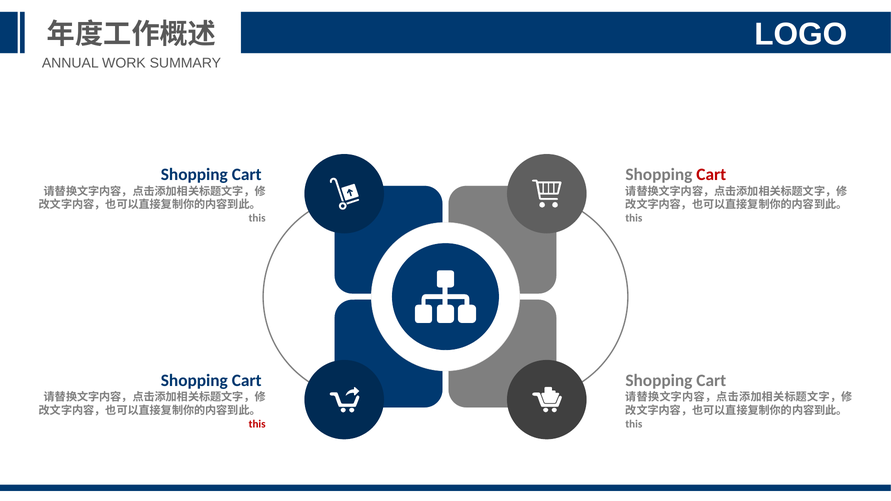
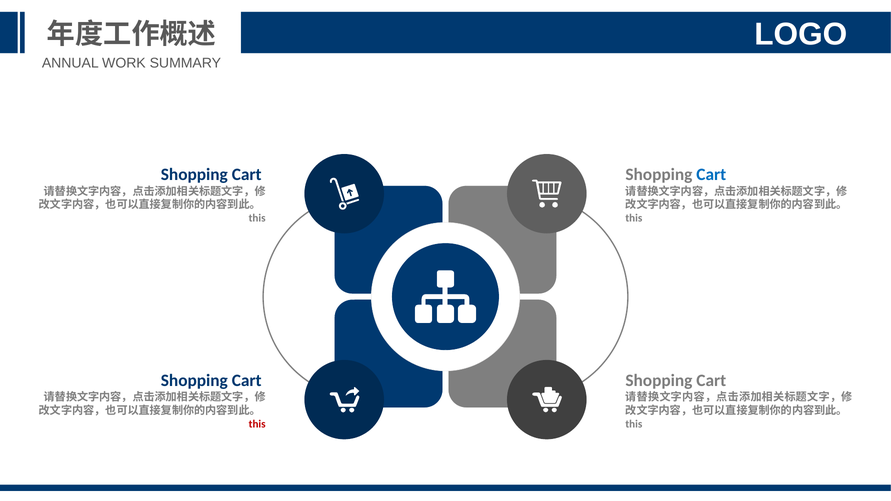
Cart colour: red -> blue (711, 175)
